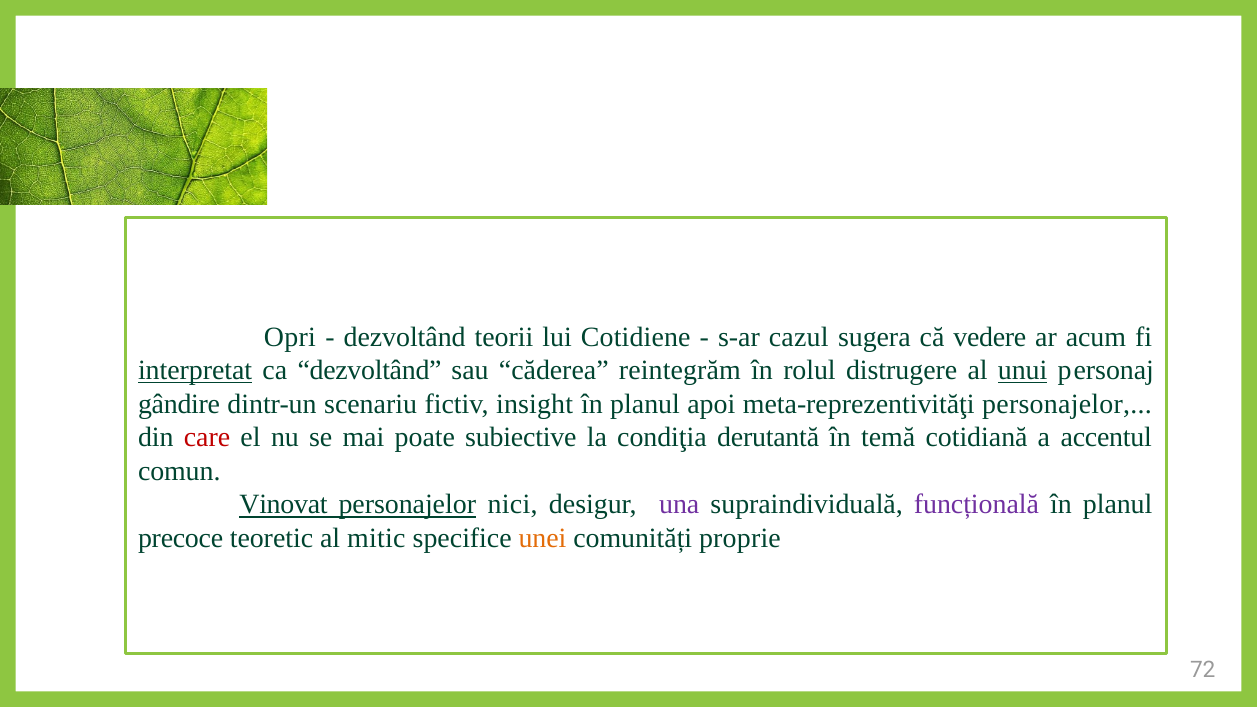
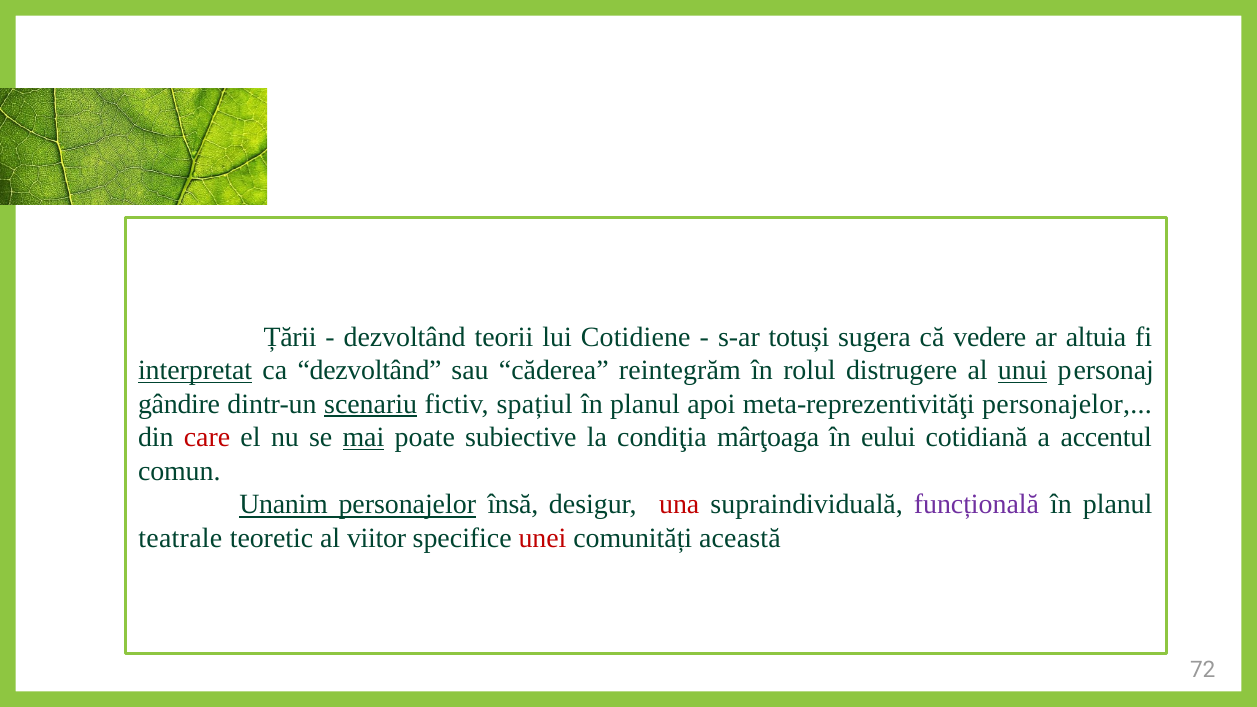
Opri: Opri -> Țării (290, 337)
cazul: cazul -> totuși (799, 337)
acum: acum -> altuia (1096, 337)
scenariu underline: none -> present (371, 404)
insight: insight -> spațiul (535, 404)
mai underline: none -> present (363, 438)
derutantă: derutantă -> mârţoaga (768, 438)
temă: temă -> eului (888, 438)
Vinovat: Vinovat -> Unanim (283, 505)
nici: nici -> însă (513, 505)
una colour: purple -> red (679, 505)
precoce: precoce -> teatrale (180, 538)
mitic: mitic -> viitor (377, 538)
unei colour: orange -> red (542, 538)
proprie: proprie -> această (740, 538)
